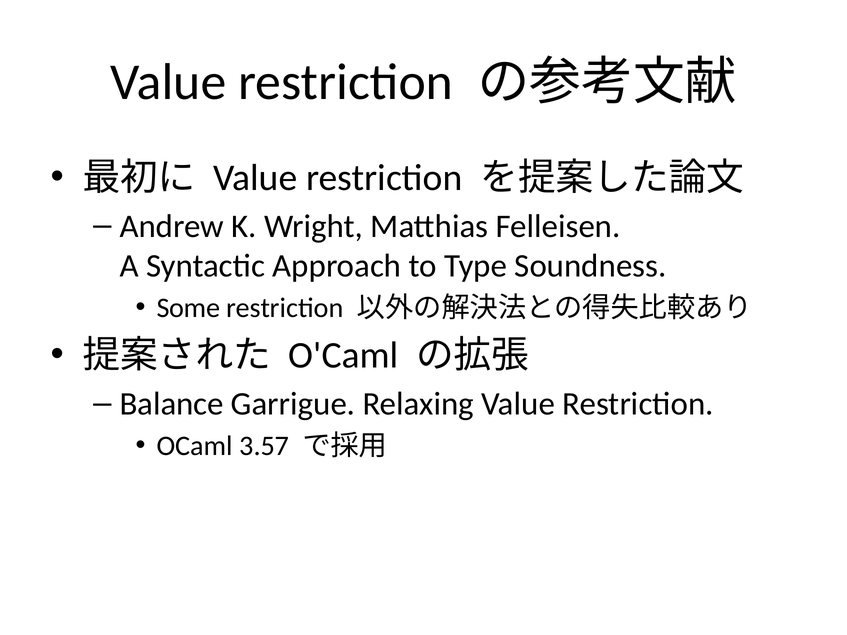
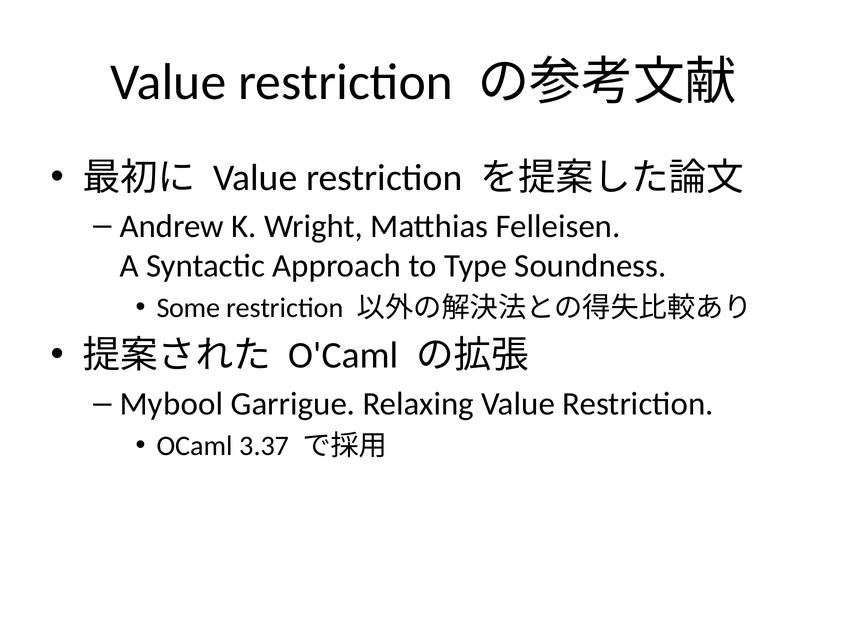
Balance: Balance -> Mybool (171, 404)
3.57: 3.57 -> 3.37 (264, 446)
